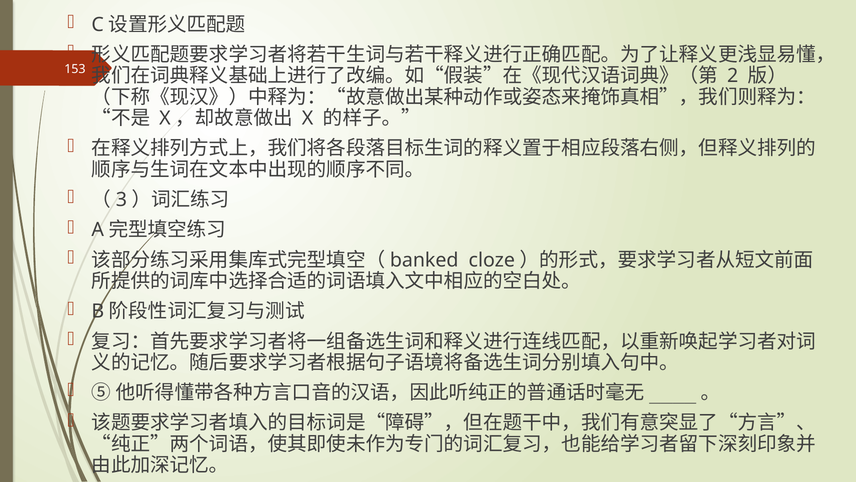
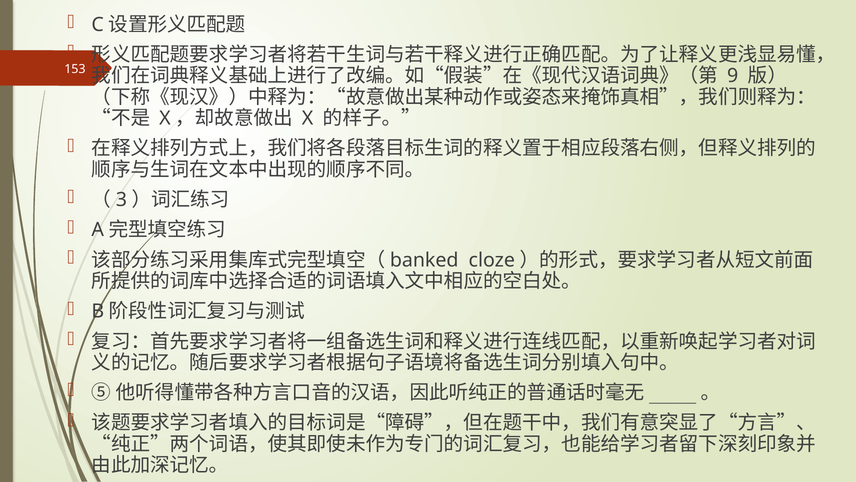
2: 2 -> 9 (733, 76)
